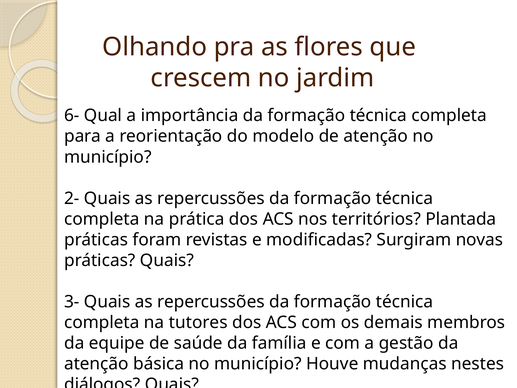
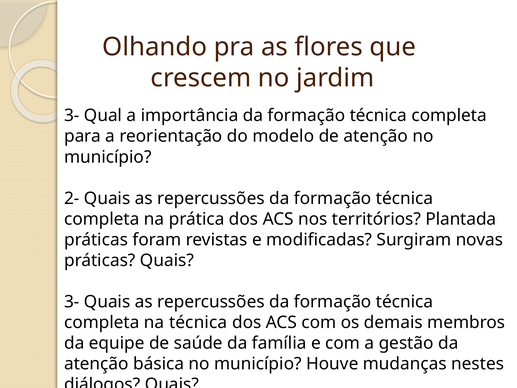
6-: 6- -> 3- (72, 116)
na tutores: tutores -> técnica (198, 322)
